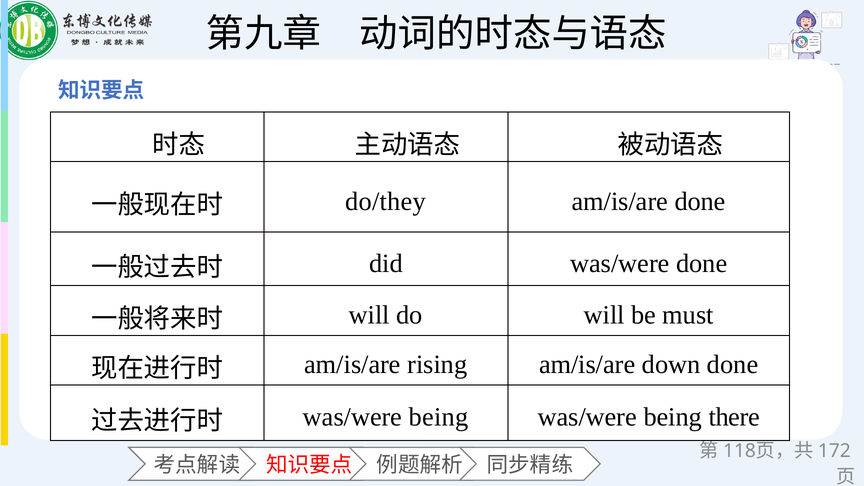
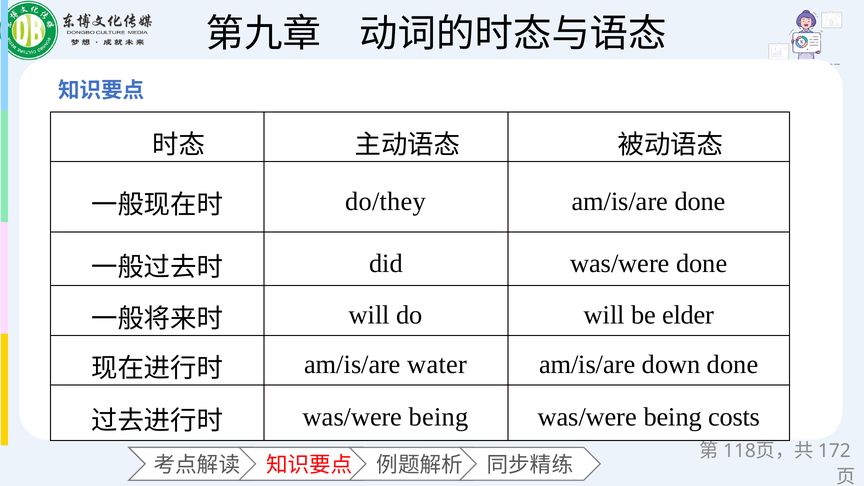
must: must -> elder (688, 315)
rising: rising -> water (437, 365)
there: there -> costs (734, 417)
